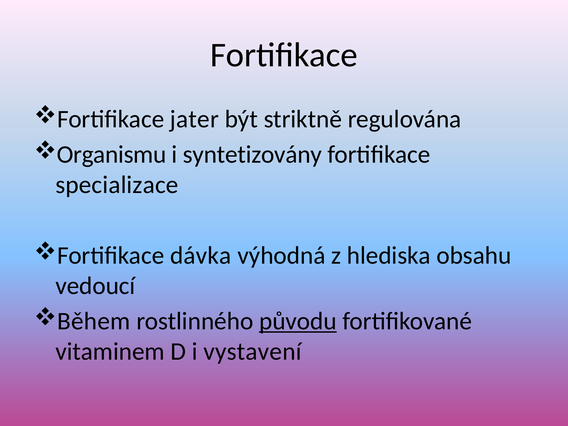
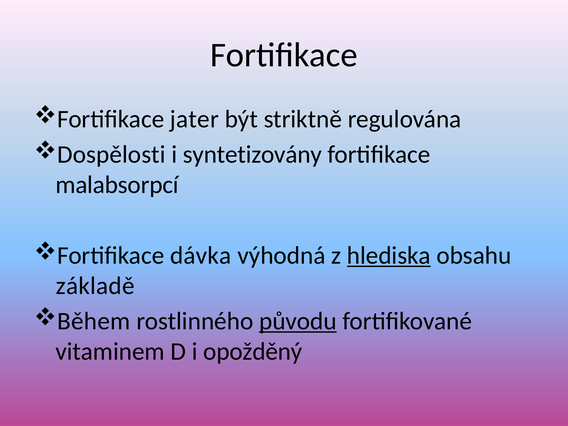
Organismu: Organismu -> Dospělosti (111, 155)
specializace: specializace -> malabsorpcí (117, 185)
hlediska underline: none -> present (389, 256)
vedoucí: vedoucí -> základě (95, 286)
vystavení: vystavení -> opožděný (253, 351)
